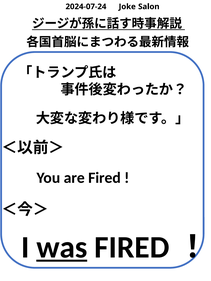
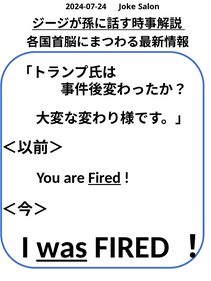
Fired underline: none -> present (105, 178)
